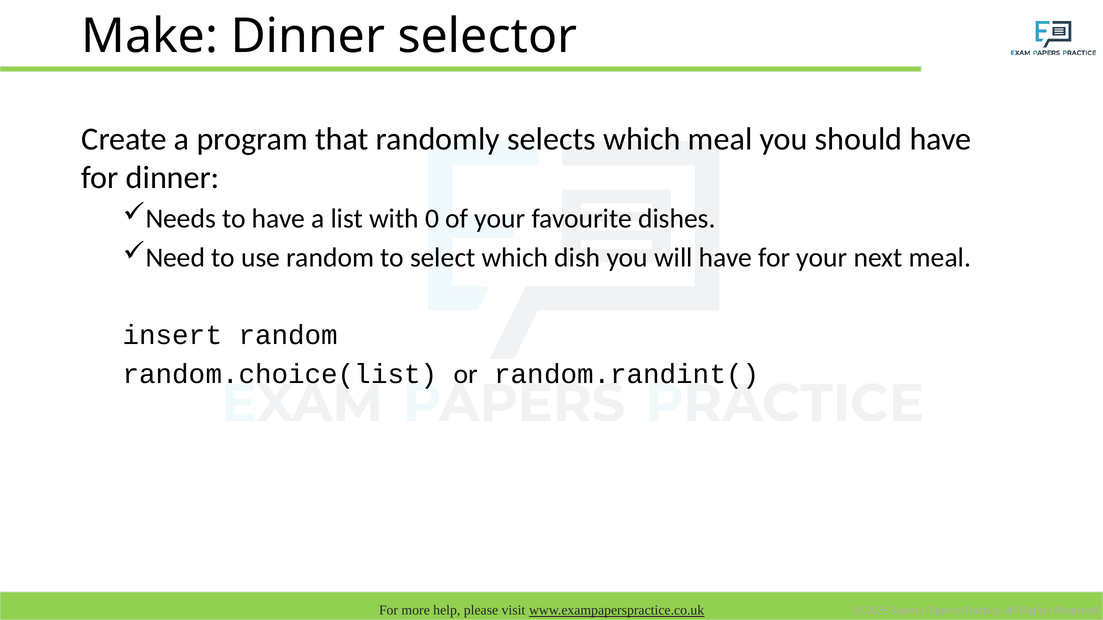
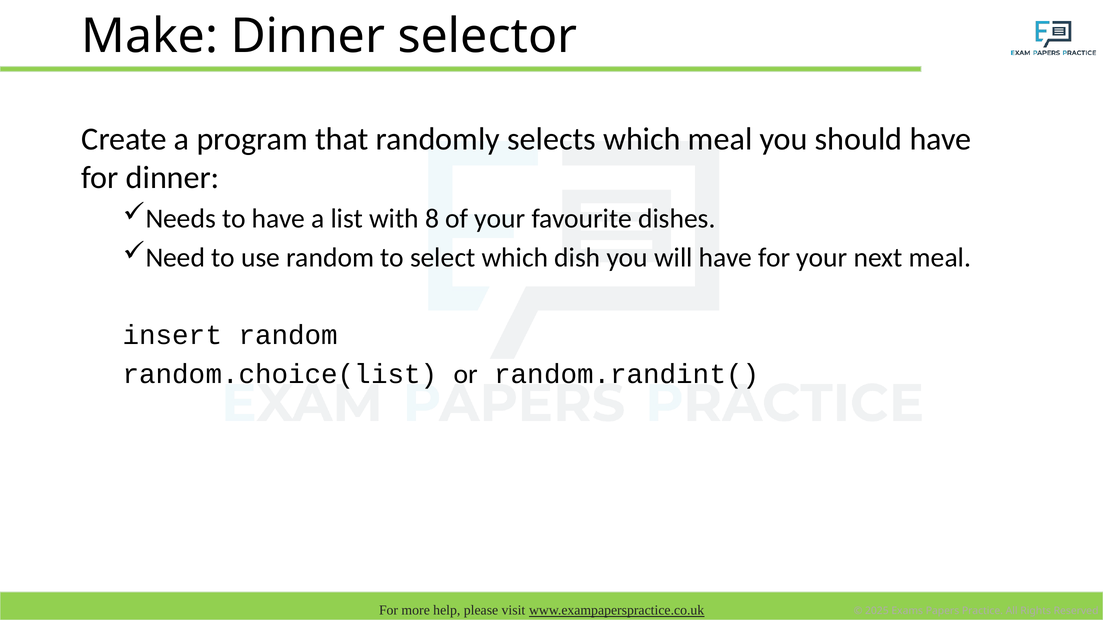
0: 0 -> 8 (432, 219)
